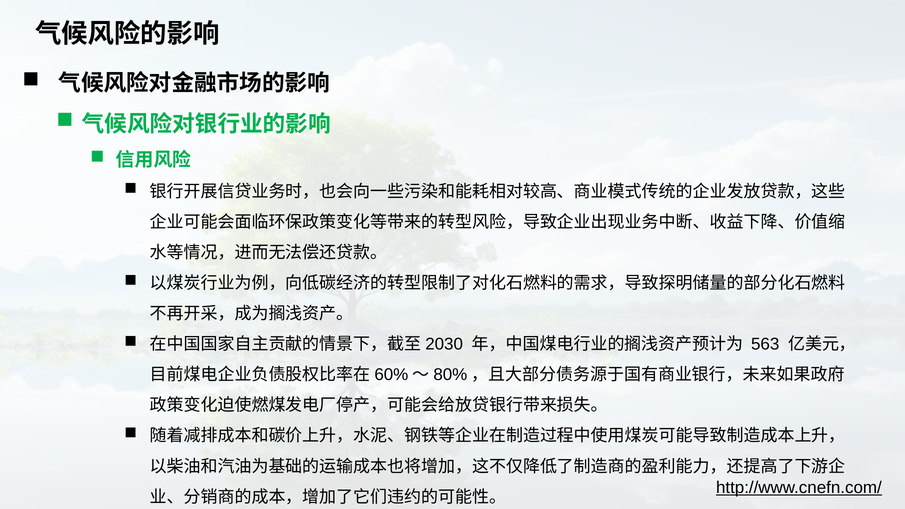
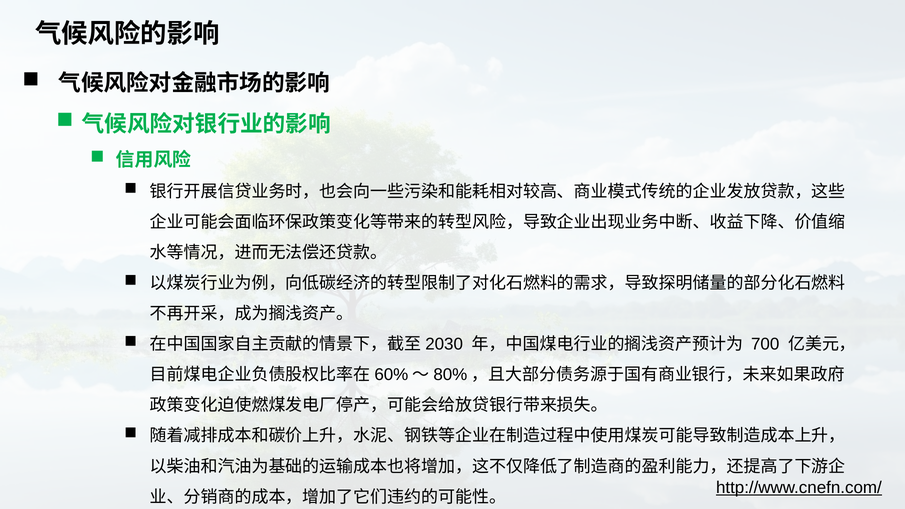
563: 563 -> 700 (765, 344)
